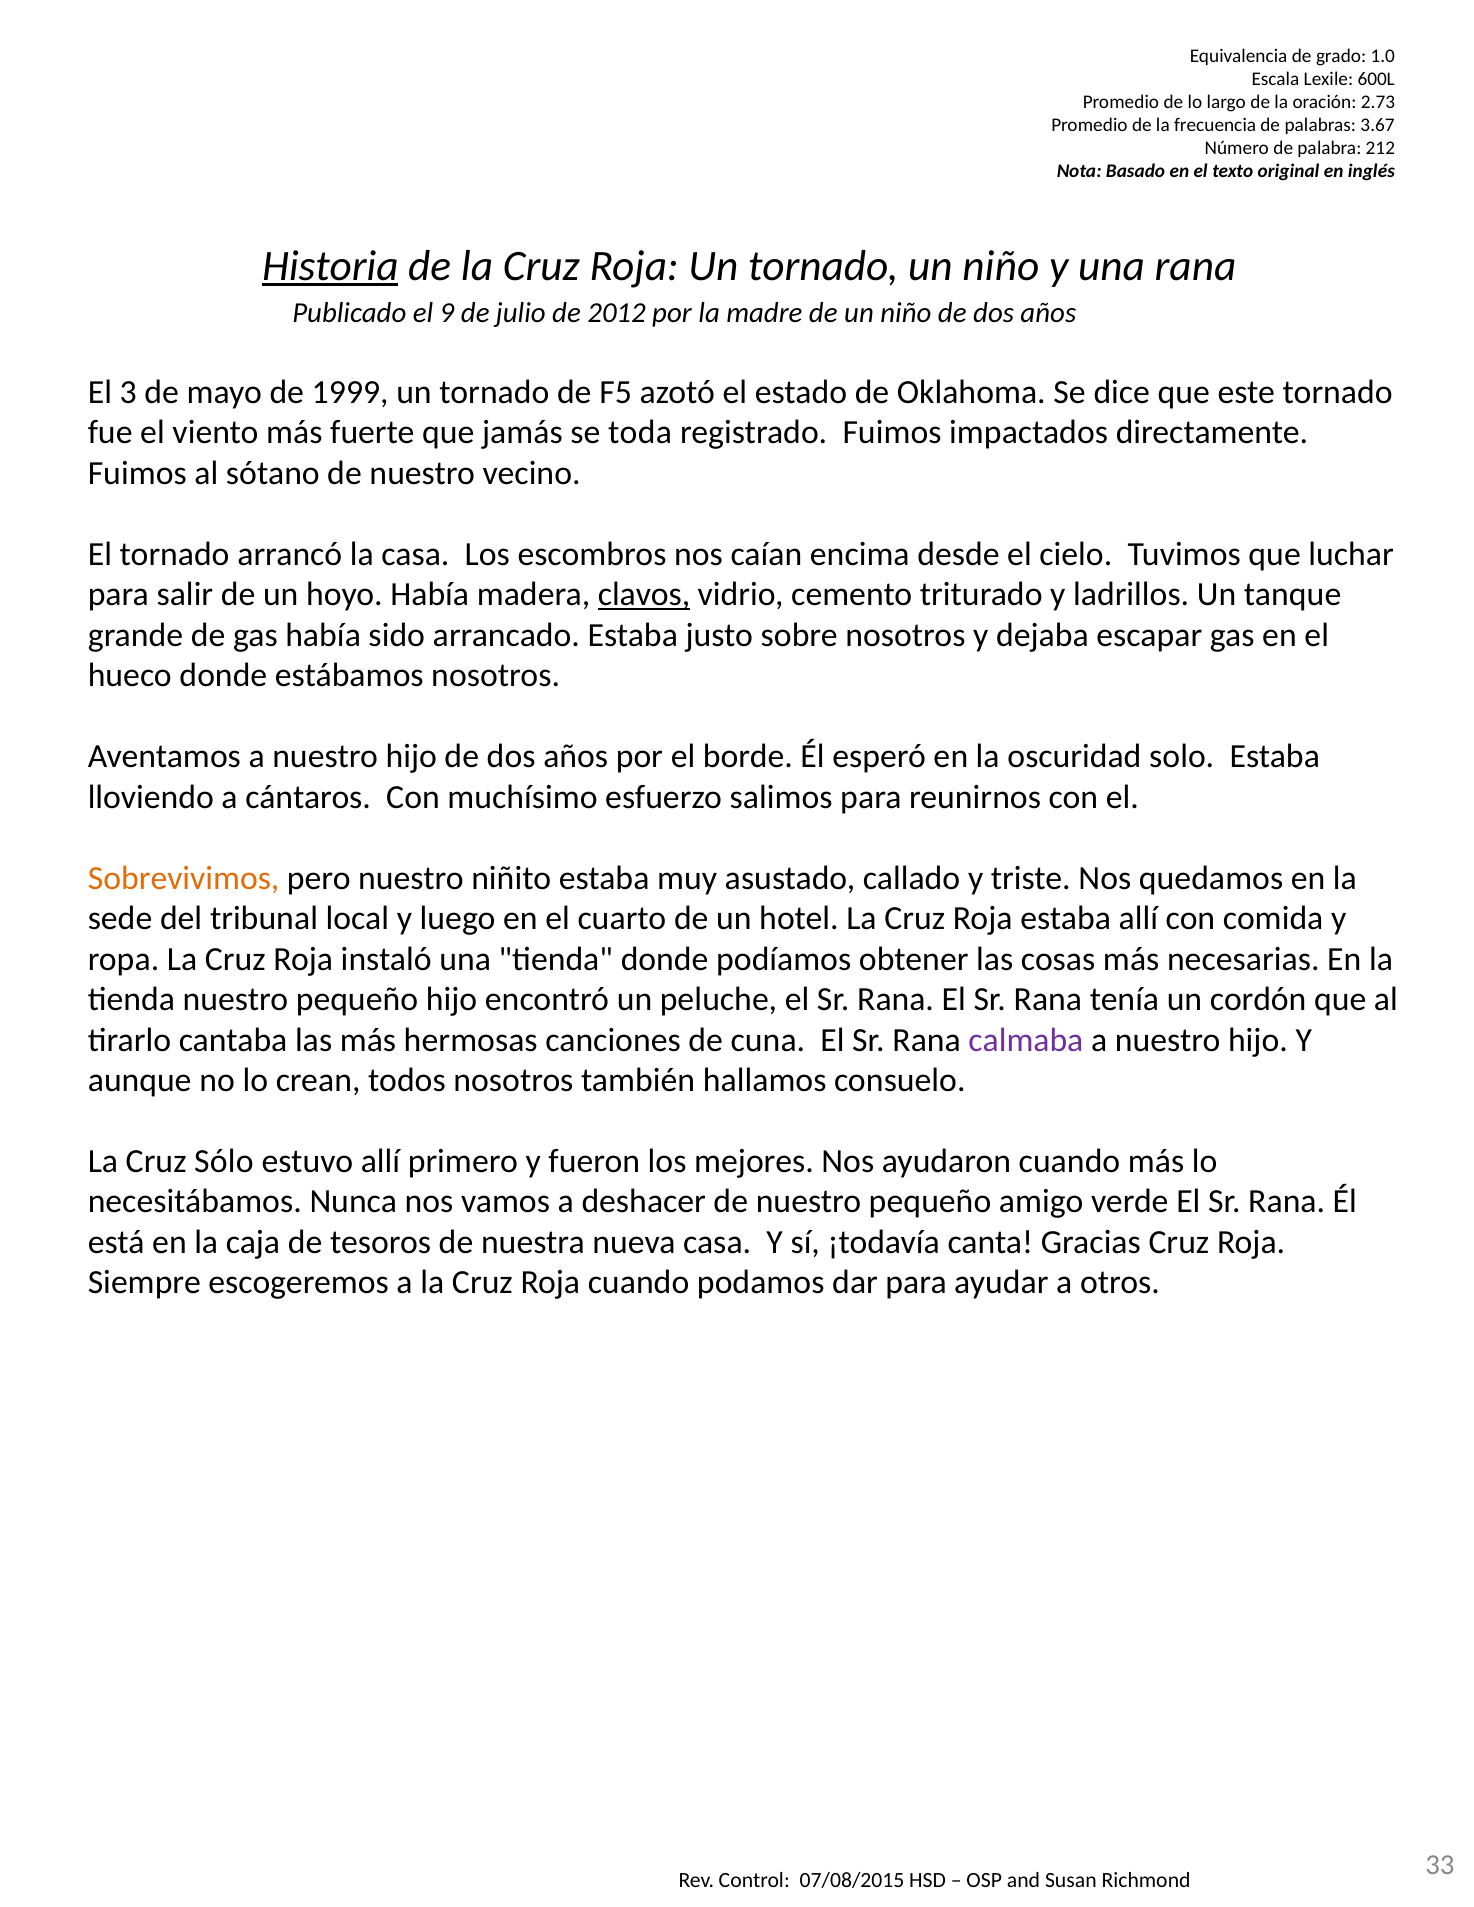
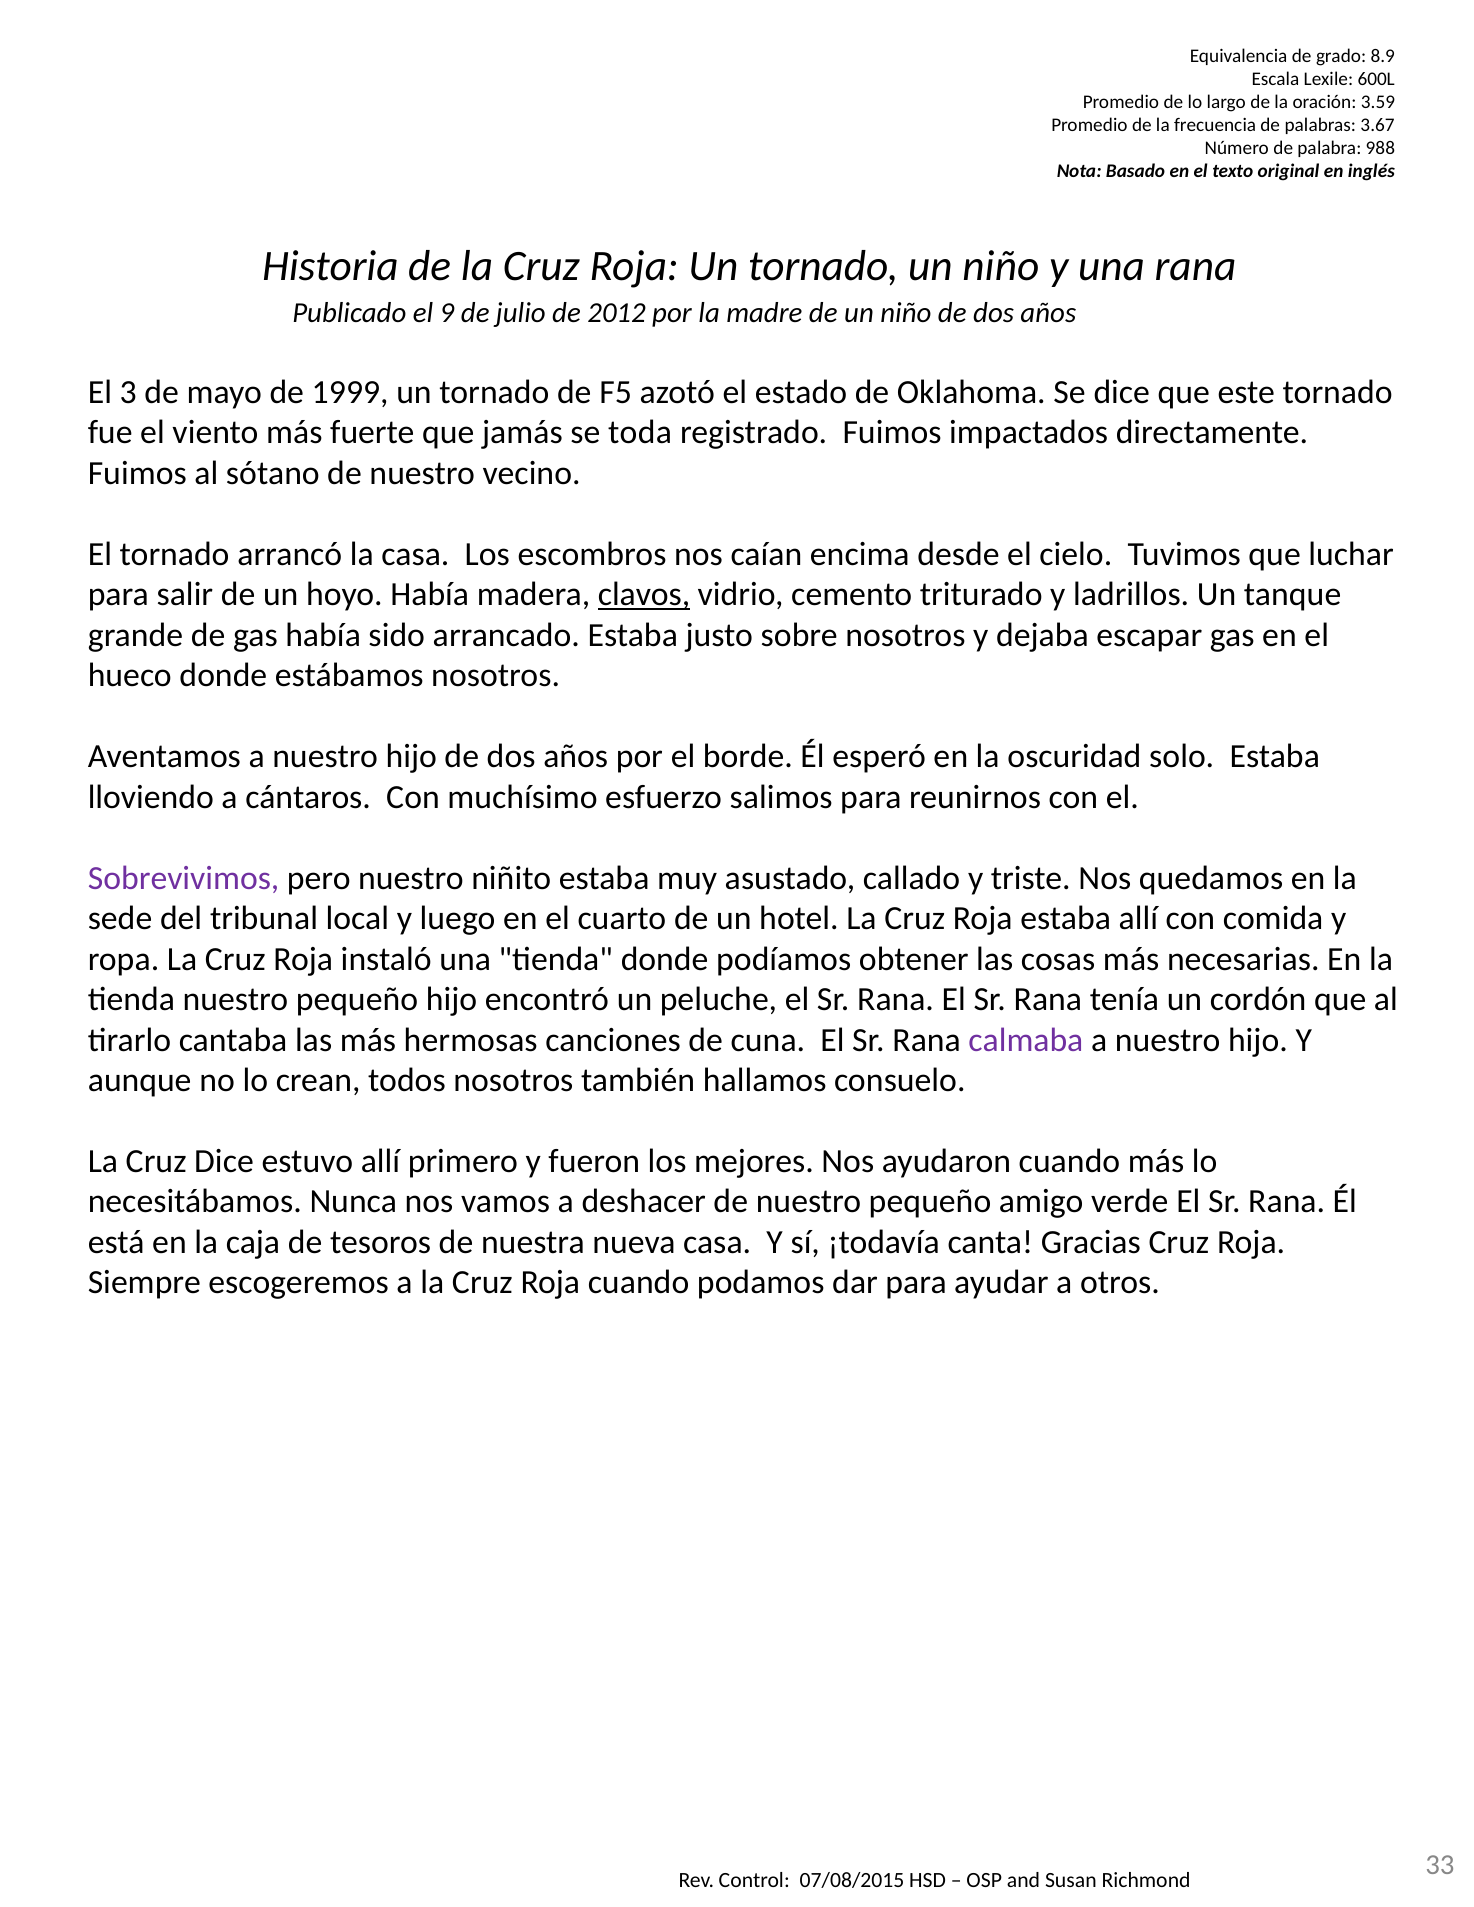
1.0: 1.0 -> 8.9 (1383, 56)
2.73: 2.73 -> 3.59 (1378, 102)
212: 212 -> 988 (1380, 148)
Historia underline: present -> none (330, 266)
Sobrevivimos colour: orange -> purple (184, 878)
Cruz Sólo: Sólo -> Dice (224, 1162)
